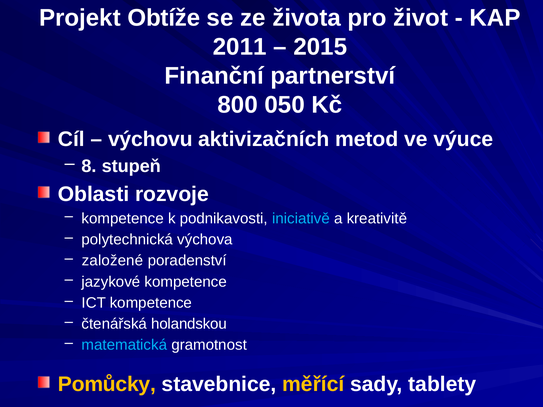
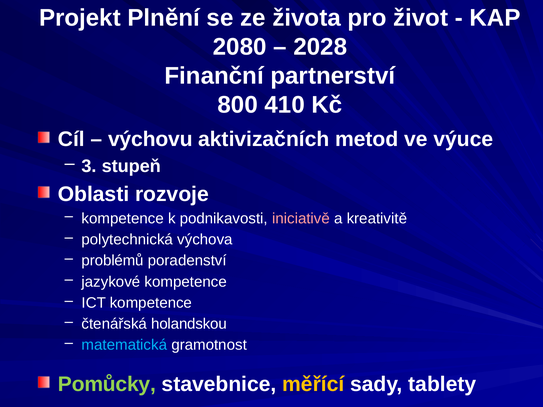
Obtíže: Obtíže -> Plnění (164, 18)
2011: 2011 -> 2080 (240, 47)
2015: 2015 -> 2028 (320, 47)
050: 050 -> 410 (285, 105)
8: 8 -> 3 (89, 166)
iniciativě colour: light blue -> pink (301, 219)
založené: založené -> problémů (113, 261)
Pomůcky colour: yellow -> light green (107, 384)
